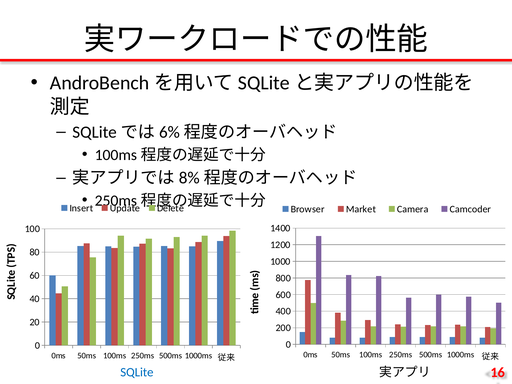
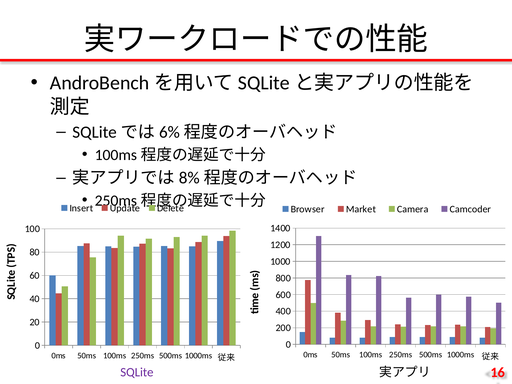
SQLite colour: blue -> purple (137, 372)
